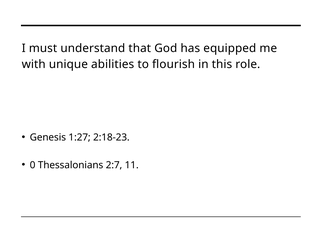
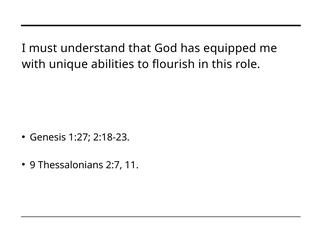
0: 0 -> 9 (33, 165)
